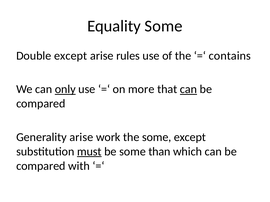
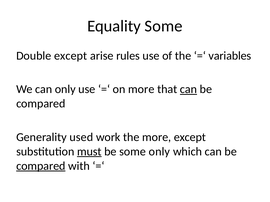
contains: contains -> variables (230, 56)
only underline: present -> none (65, 89)
Generality arise: arise -> used (81, 137)
the some: some -> more (157, 137)
some than: than -> only (159, 152)
compared underline: none -> present (41, 166)
